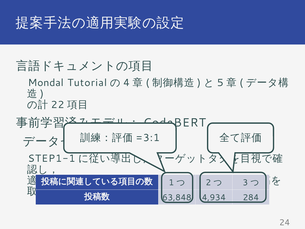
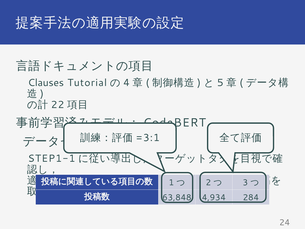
Mondal: Mondal -> Clauses (46, 83)
